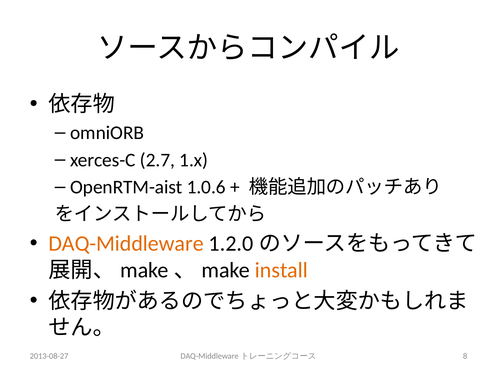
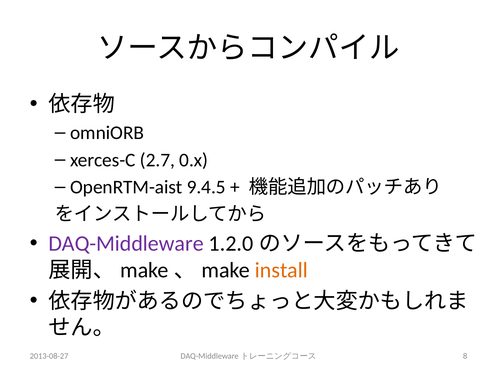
1.x: 1.x -> 0.x (194, 160)
1.0.6: 1.0.6 -> 9.4.5 (206, 187)
DAQ-Middleware colour: orange -> purple (126, 244)
